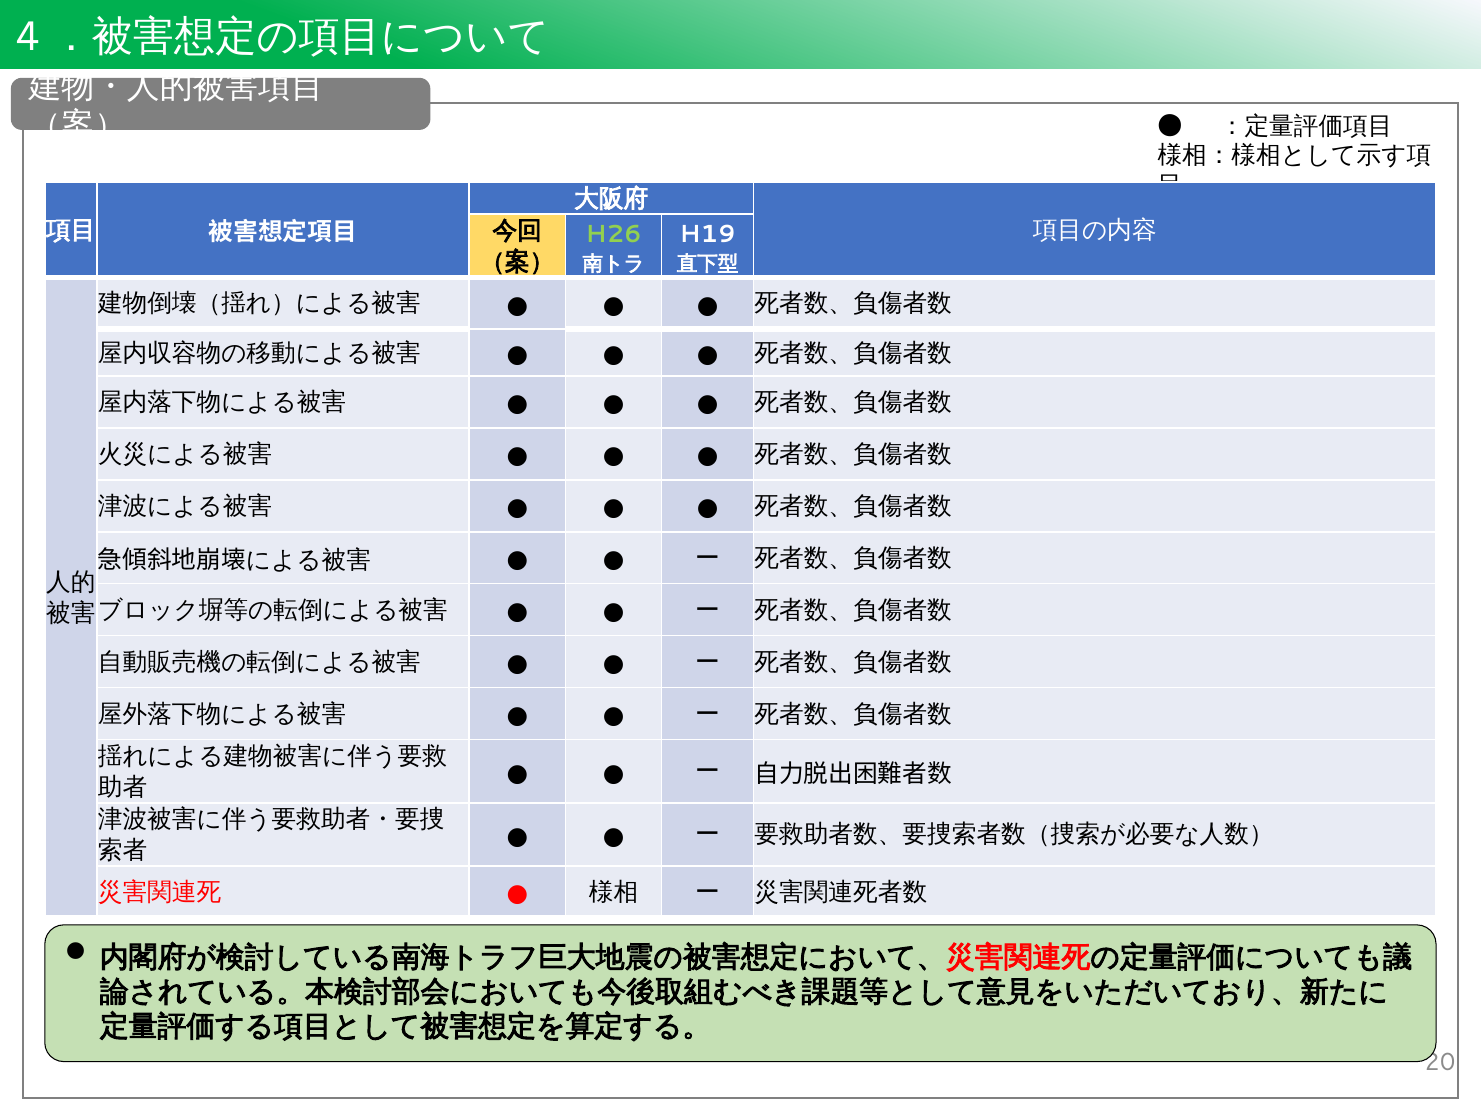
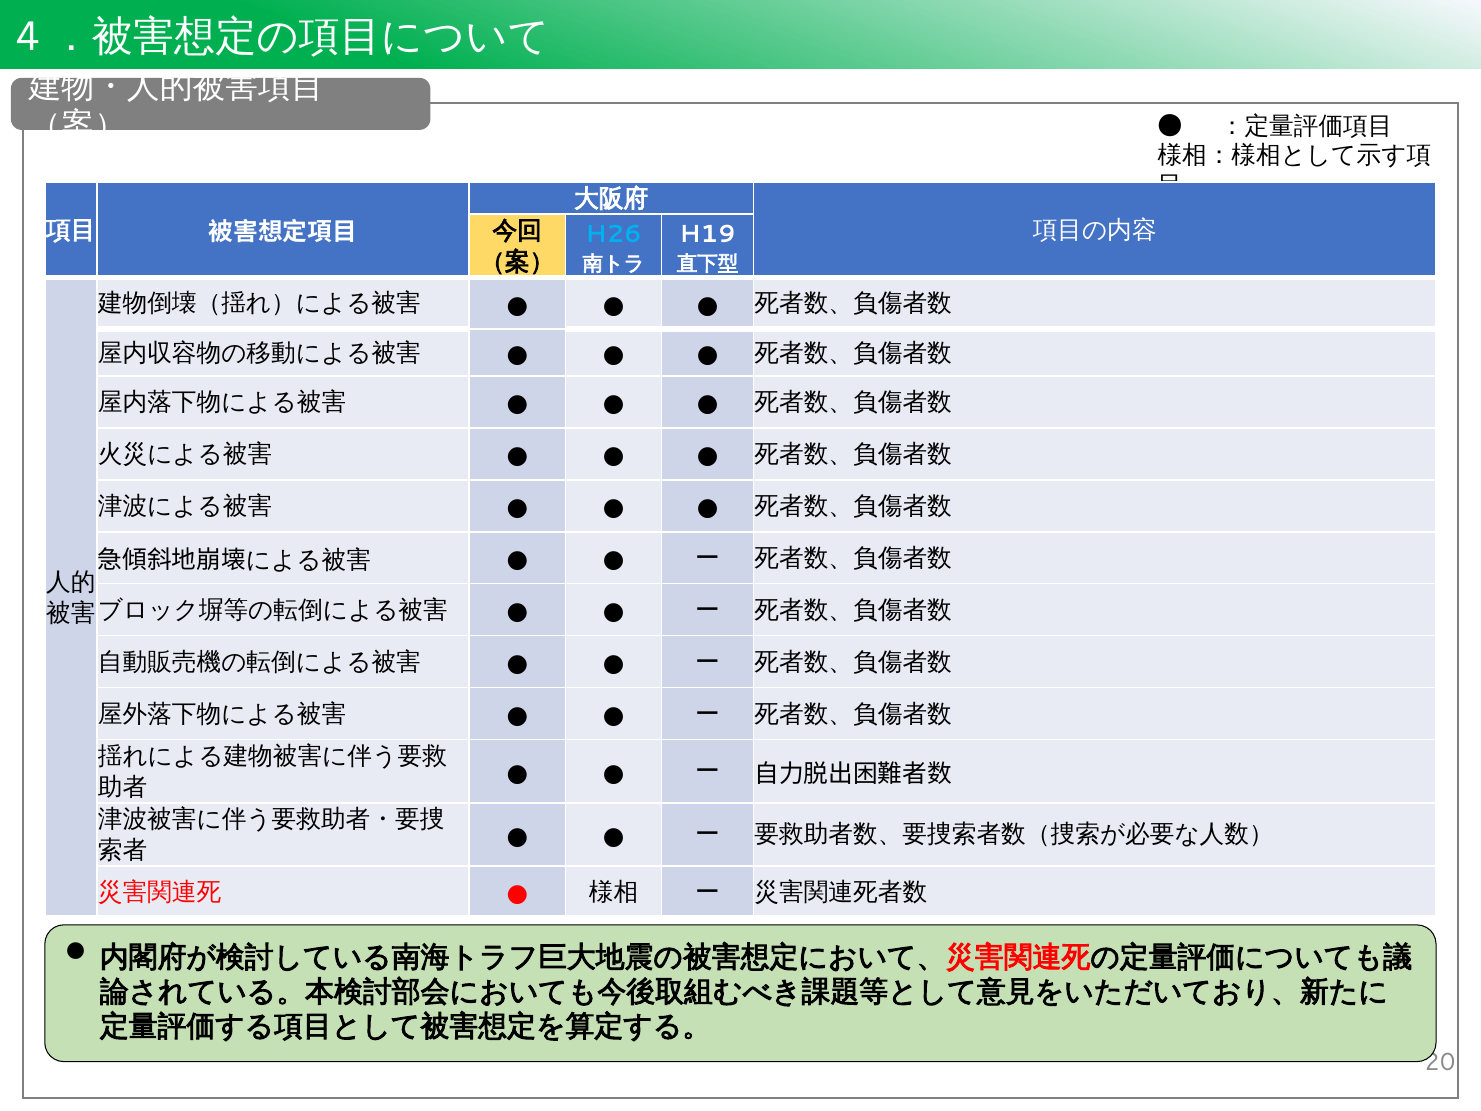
H26 colour: light green -> light blue (614, 234)
